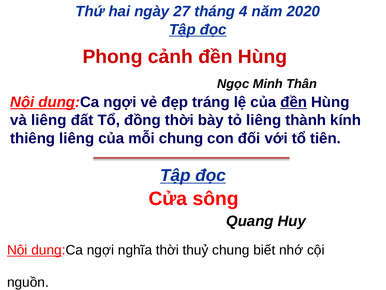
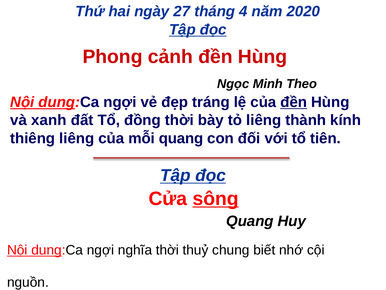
Thân: Thân -> Theo (302, 84)
và liêng: liêng -> xanh (49, 120)
mỗi chung: chung -> quang (181, 138)
sông underline: none -> present (216, 198)
